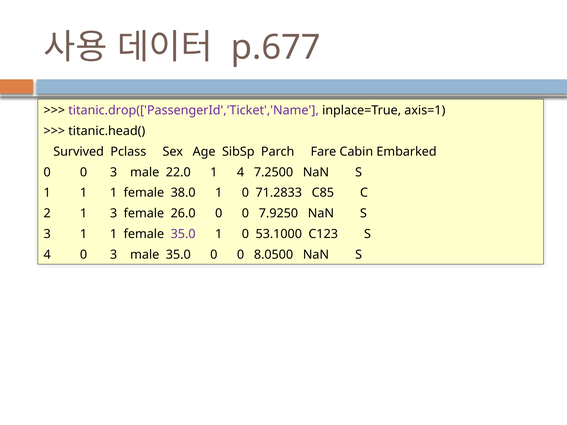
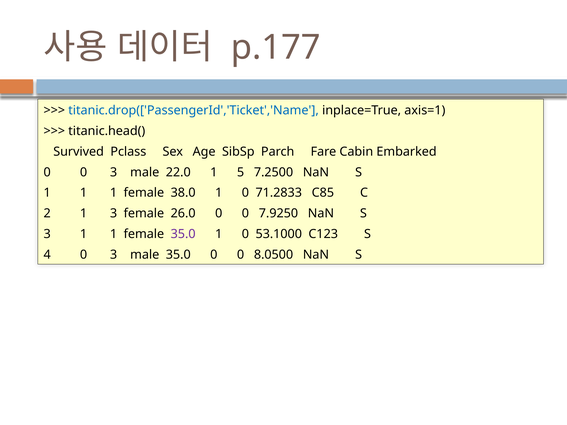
p.677: p.677 -> p.177 (276, 47)
titanic.drop(['PassengerId','Ticket','Name colour: purple -> blue (194, 110)
1 4: 4 -> 5 (241, 172)
